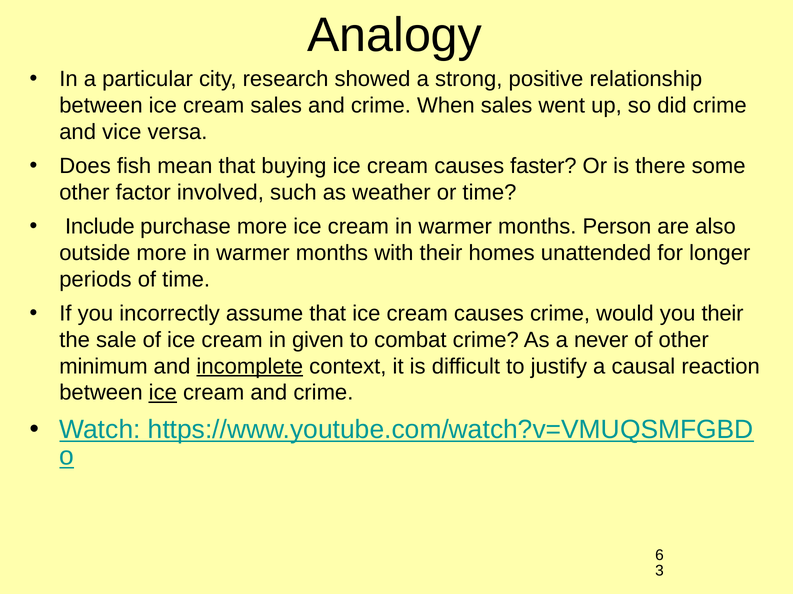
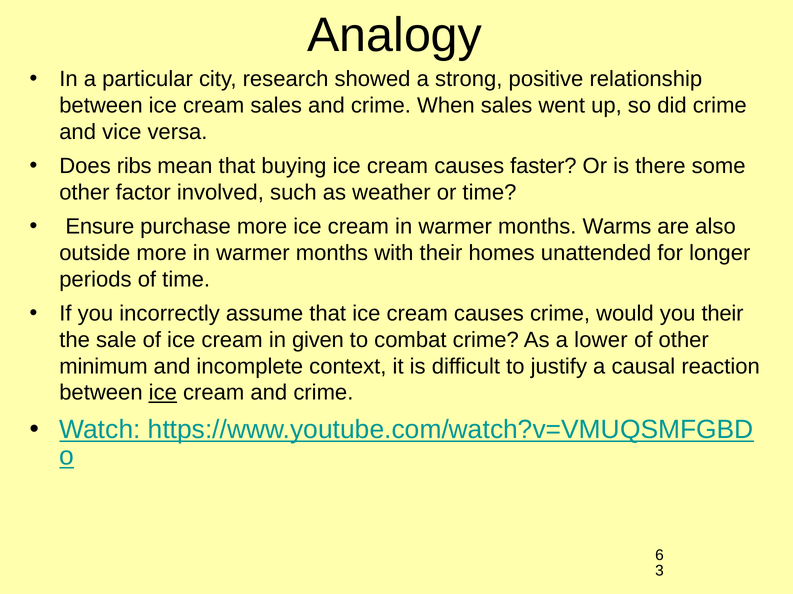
fish: fish -> ribs (134, 166)
Include: Include -> Ensure (100, 227)
Person: Person -> Warms (617, 227)
never: never -> lower (601, 340)
incomplete underline: present -> none (250, 367)
